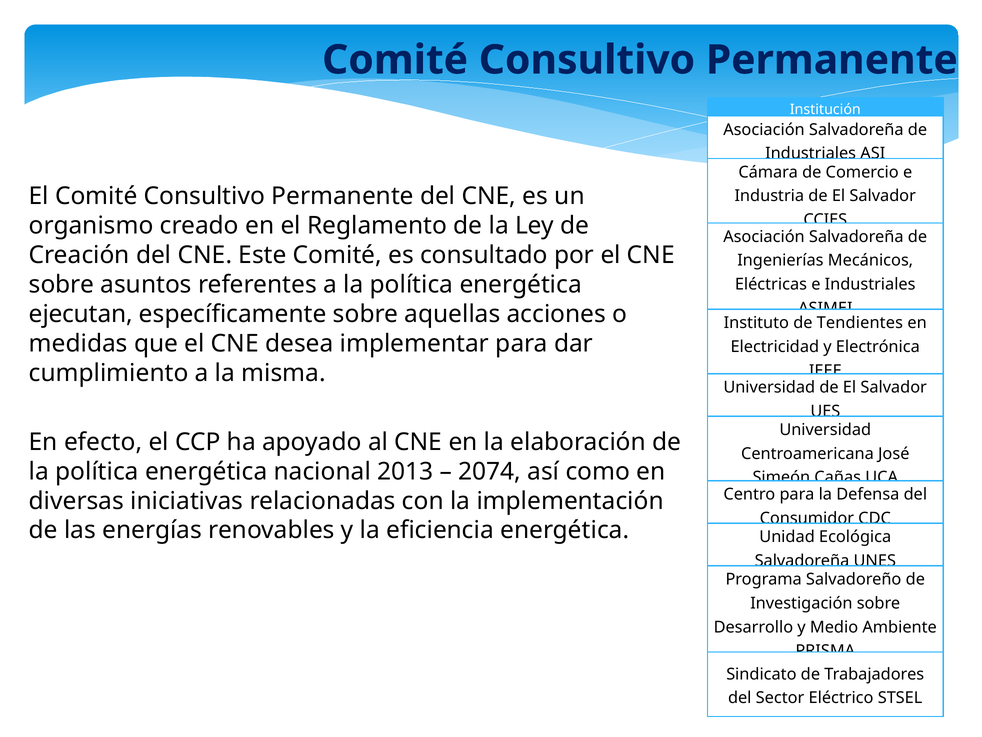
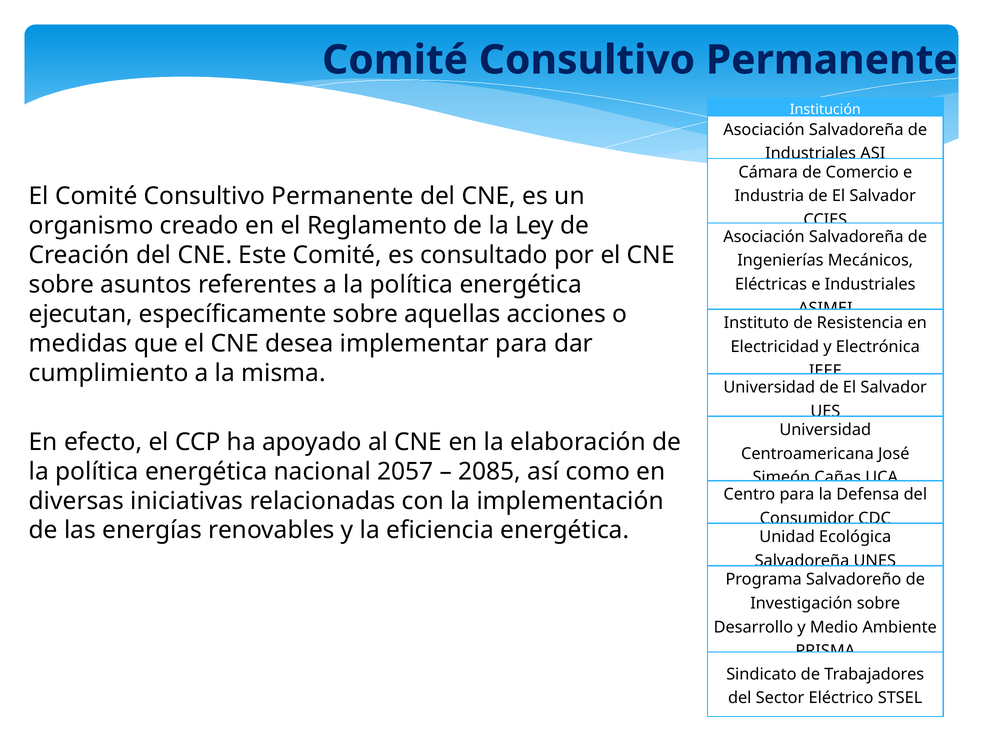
Tendientes: Tendientes -> Resistencia (860, 323)
2013: 2013 -> 2057 (405, 471)
2074: 2074 -> 2085 (490, 471)
